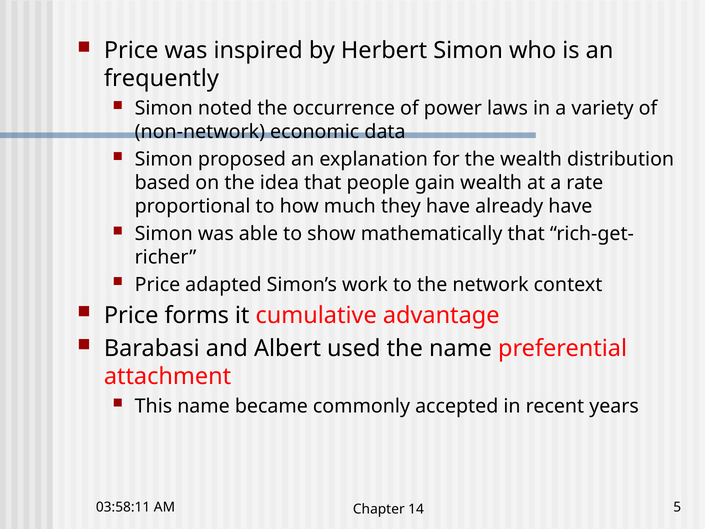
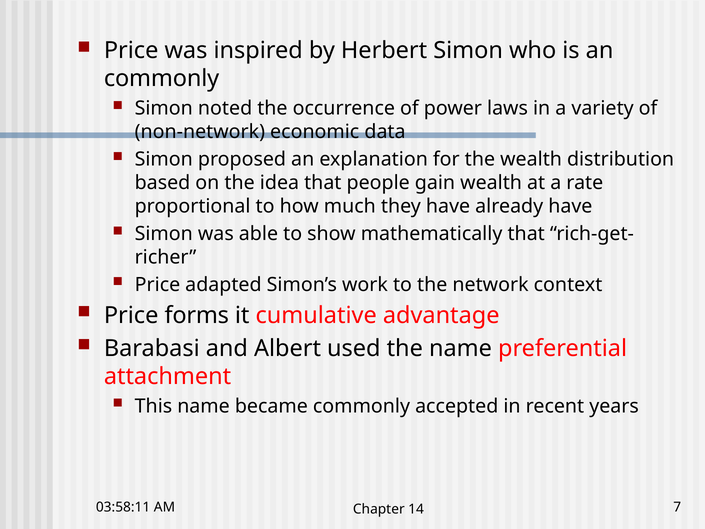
frequently: frequently -> commonly (162, 79)
5: 5 -> 7 (677, 507)
